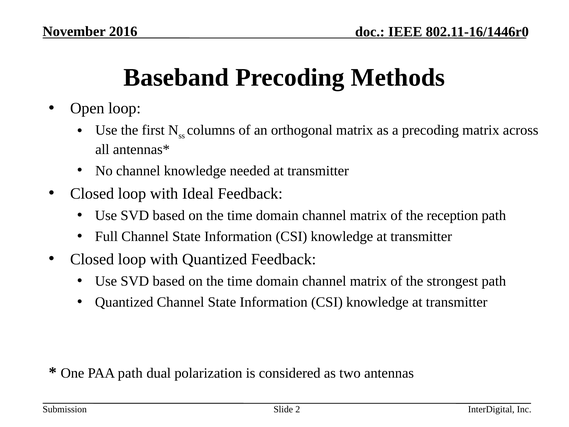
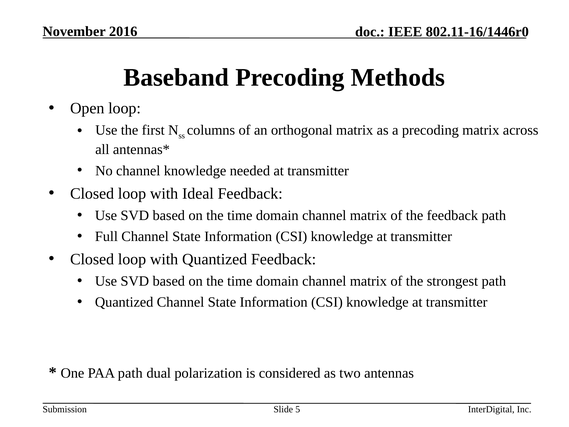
the reception: reception -> feedback (452, 215)
2: 2 -> 5 (298, 409)
